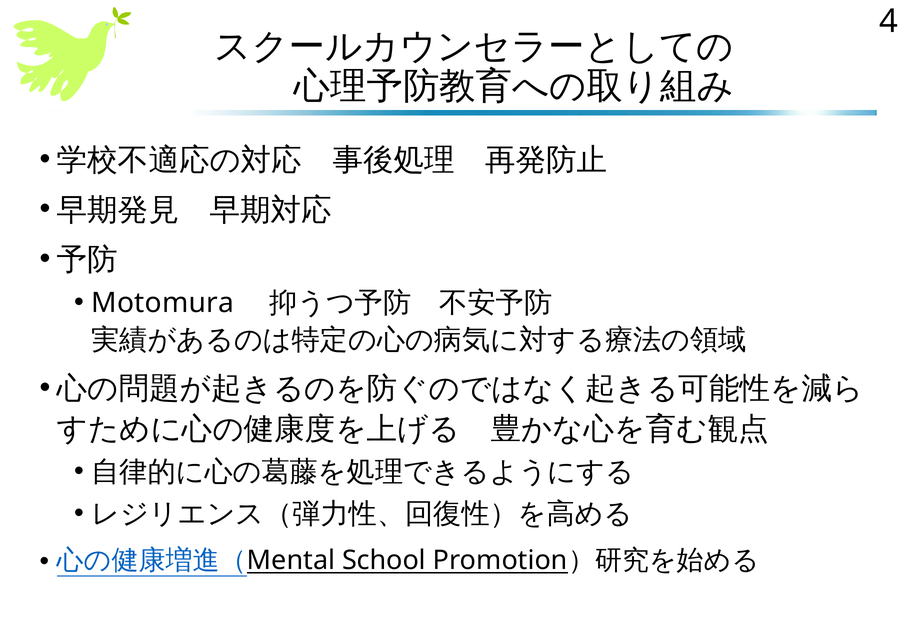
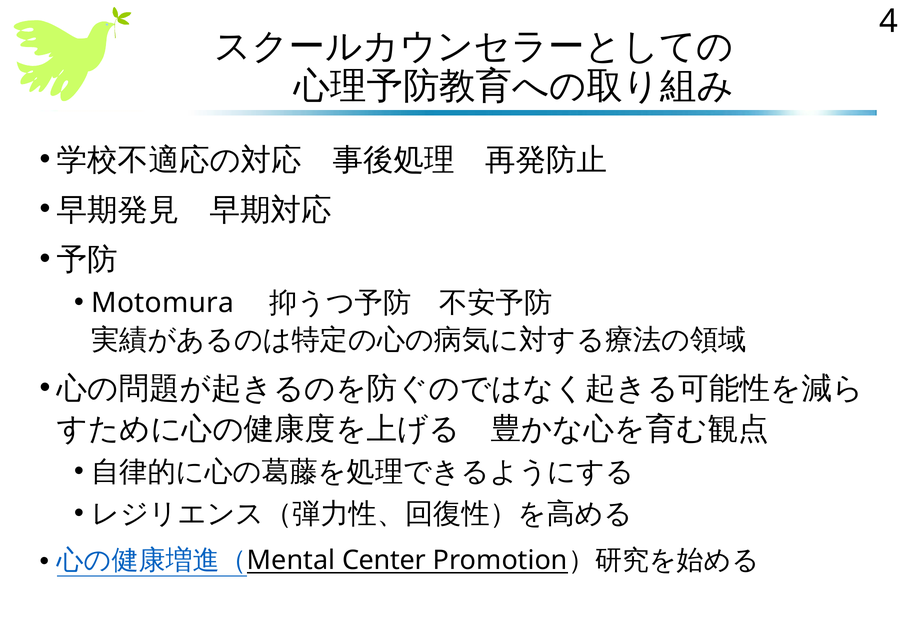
School: School -> Center (384, 560)
